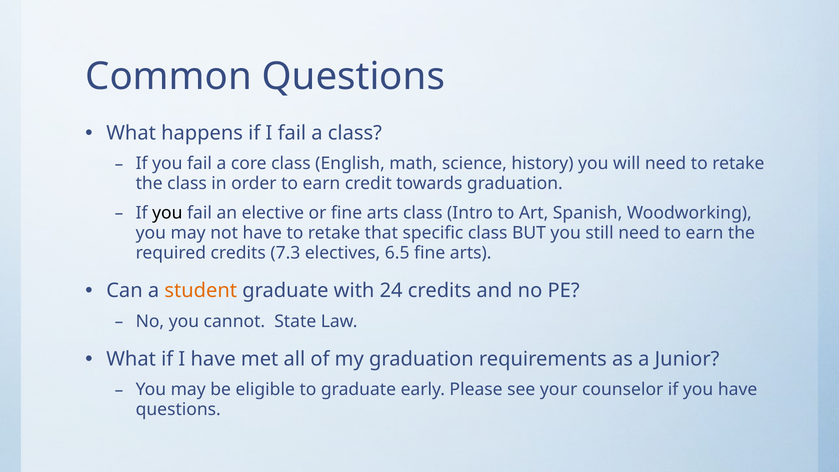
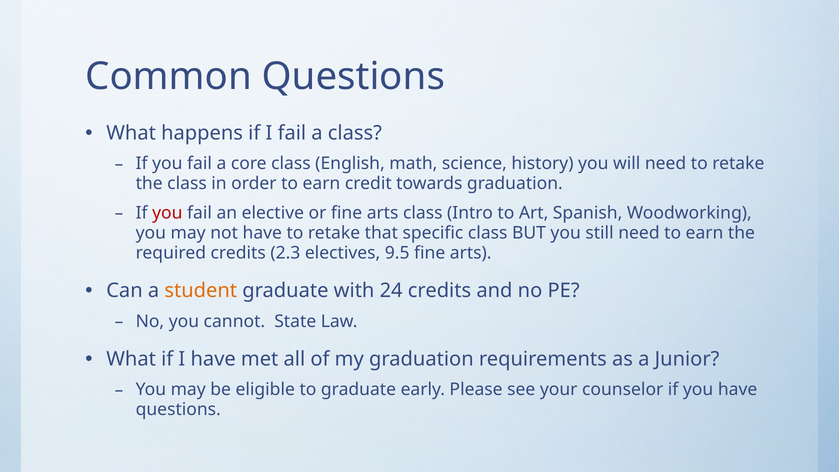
you colour: black -> red (167, 213)
7.3: 7.3 -> 2.3 (285, 253)
6.5: 6.5 -> 9.5 (397, 253)
